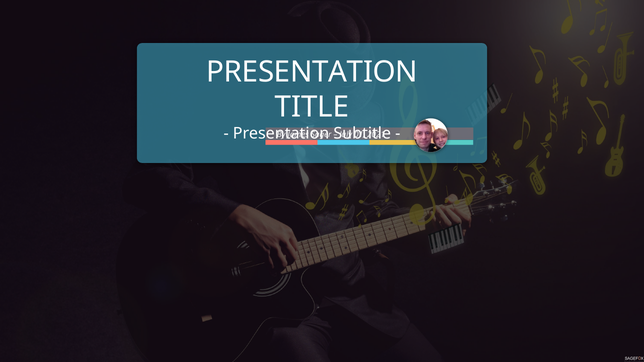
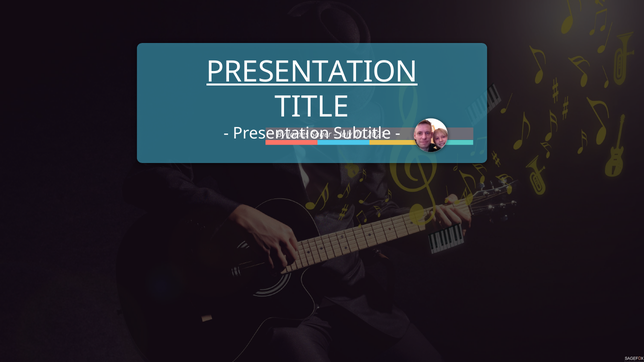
PRESENTATION underline: none -> present (312, 72)
